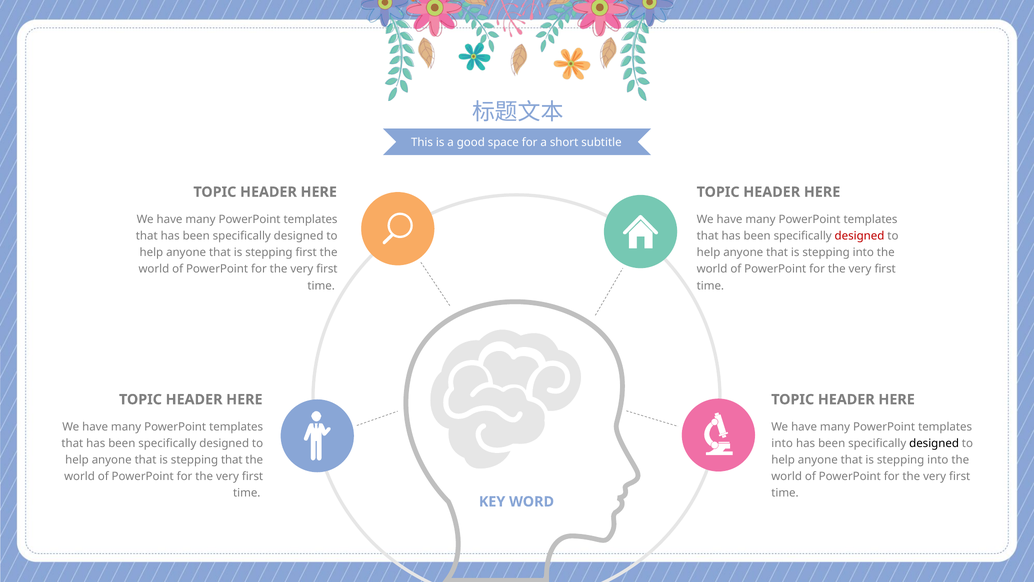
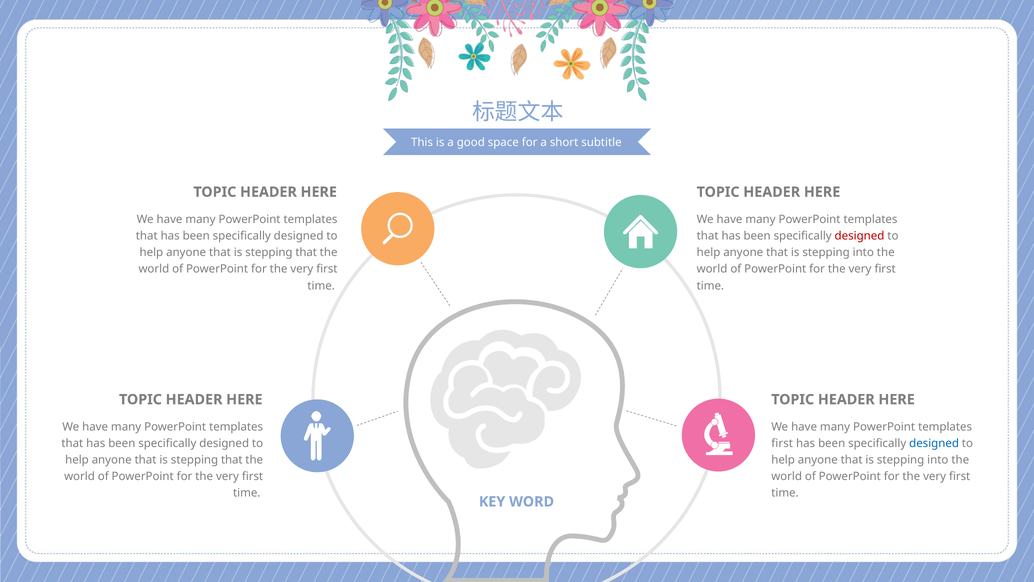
first: first -> that (306, 252)
into: into -> first (782, 443)
designed colour: black -> blue (934, 443)
